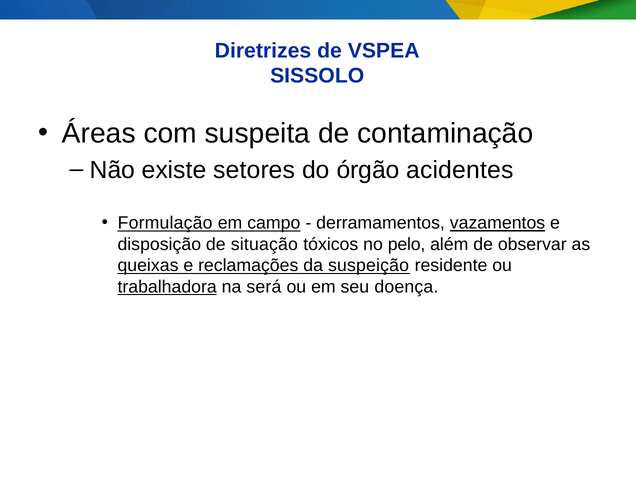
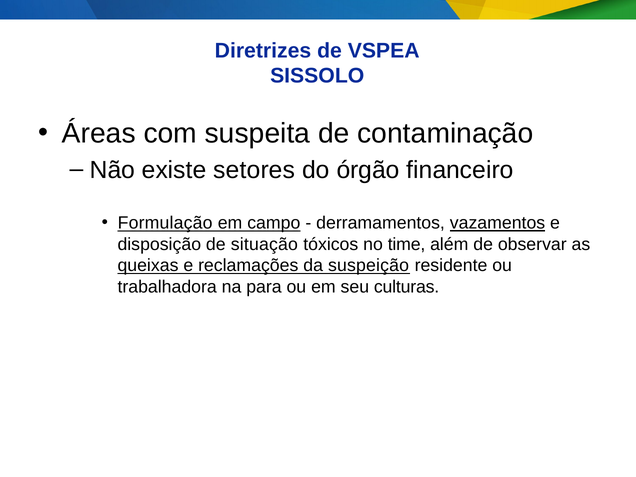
acidentes: acidentes -> financeiro (460, 170)
pelo: pelo -> time (407, 244)
trabalhadora underline: present -> none (167, 287)
será: será -> para (264, 287)
doença: doença -> culturas (407, 287)
